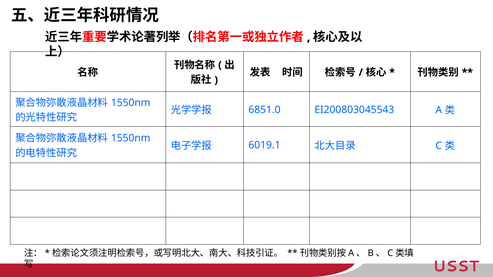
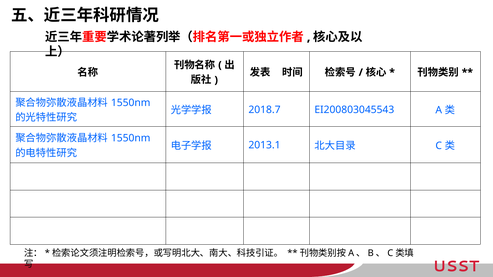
6851.0: 6851.0 -> 2018.7 (264, 110)
6019.1: 6019.1 -> 2013.1 (264, 145)
